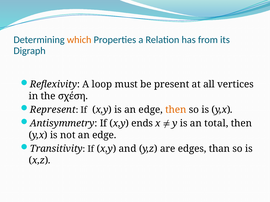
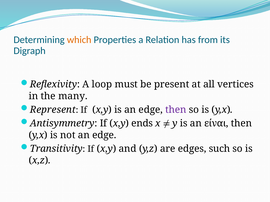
σχέση: σχέση -> many (73, 96)
then colour: orange -> purple (176, 110)
total: total -> είναι (216, 124)
than: than -> such (219, 149)
